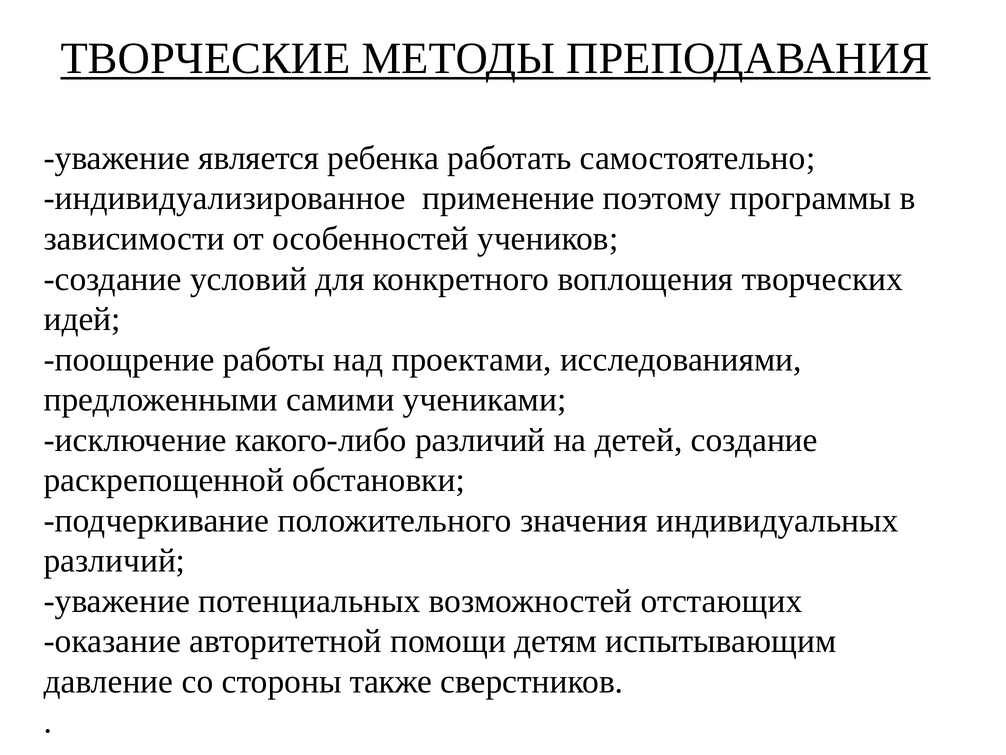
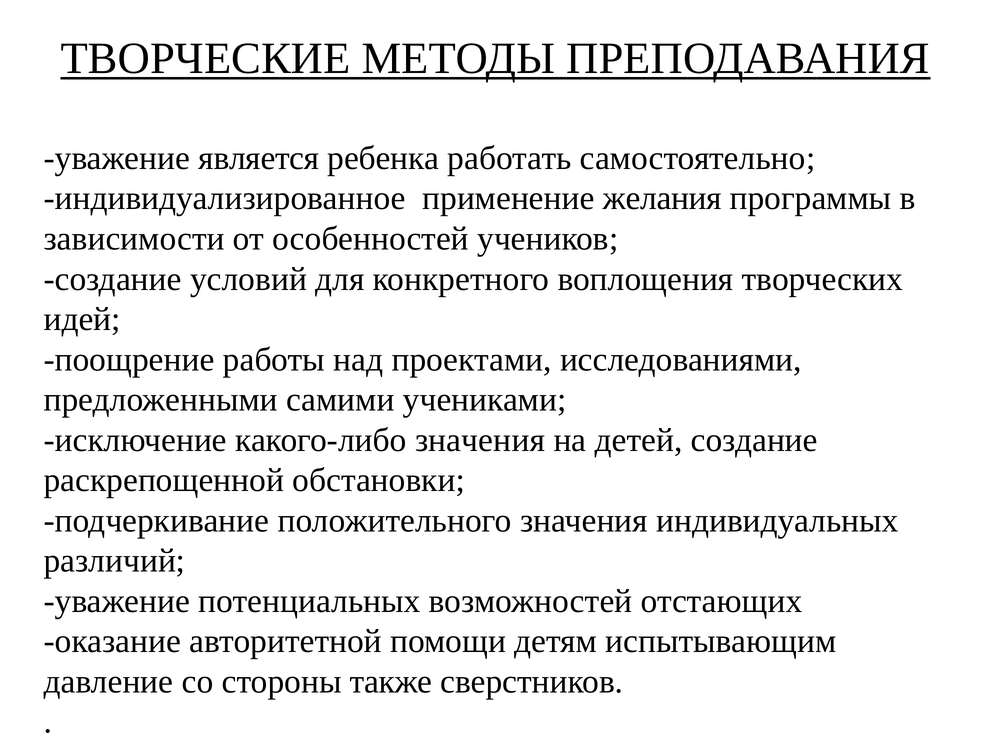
поэтому: поэтому -> желания (662, 198)
какого-либо различий: различий -> значения (480, 440)
